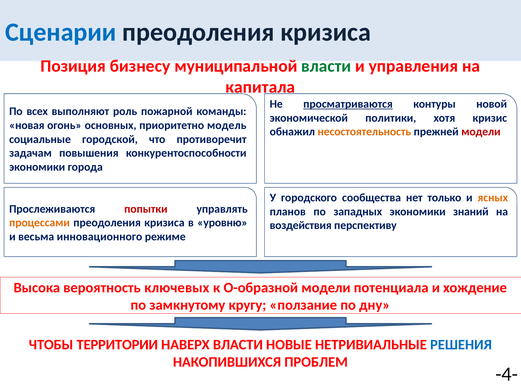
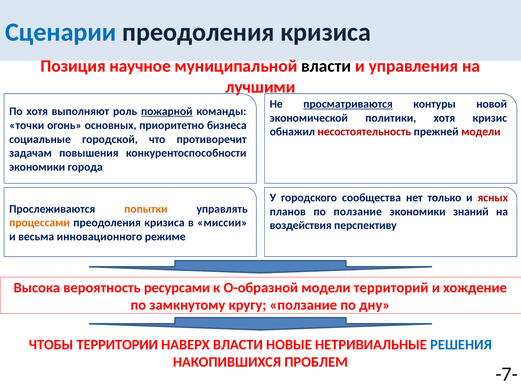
бизнесу: бизнесу -> научное (140, 66)
власти colour: green -> black (326, 66)
капитала: капитала -> лучшими (261, 87)
По всех: всех -> хотя (37, 111)
пожарной underline: none -> present (167, 111)
новая: новая -> точки (27, 125)
модель: модель -> бизнеса (227, 125)
несостоятельность colour: orange -> red (364, 132)
ясных colour: orange -> red (493, 198)
попытки colour: red -> orange (146, 209)
по западных: западных -> ползание (358, 211)
уровню: уровню -> миссии (222, 223)
ключевых: ключевых -> ресурсами (177, 287)
потенциала: потенциала -> территорий (391, 287)
-4-: -4- -> -7- (507, 374)
